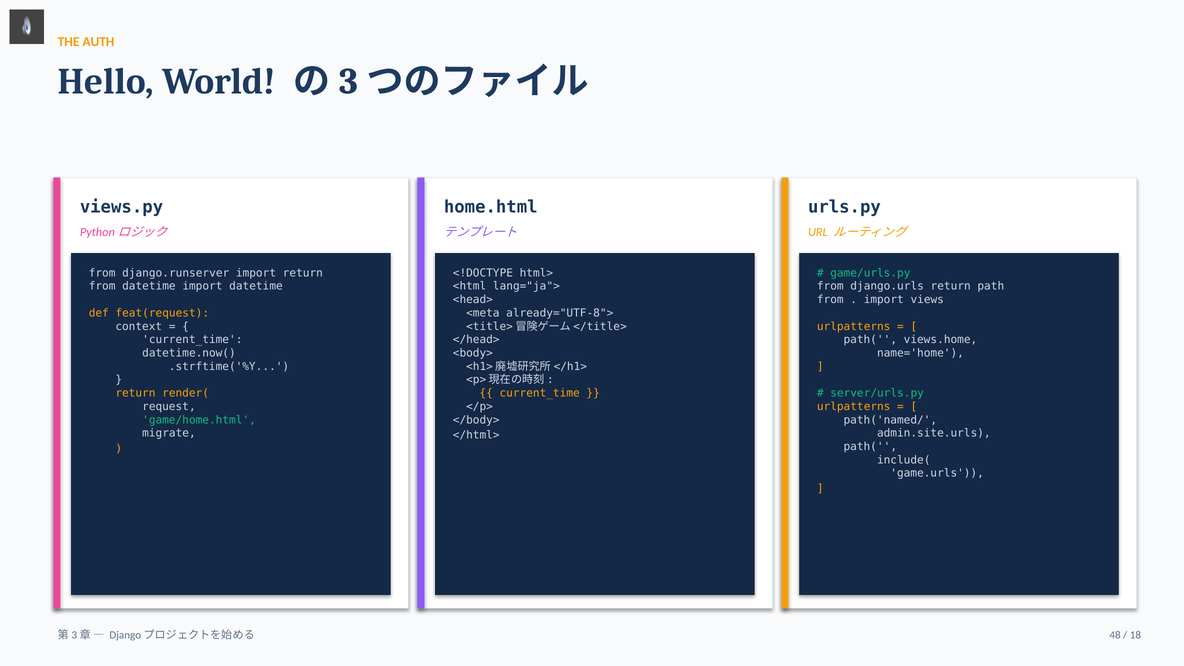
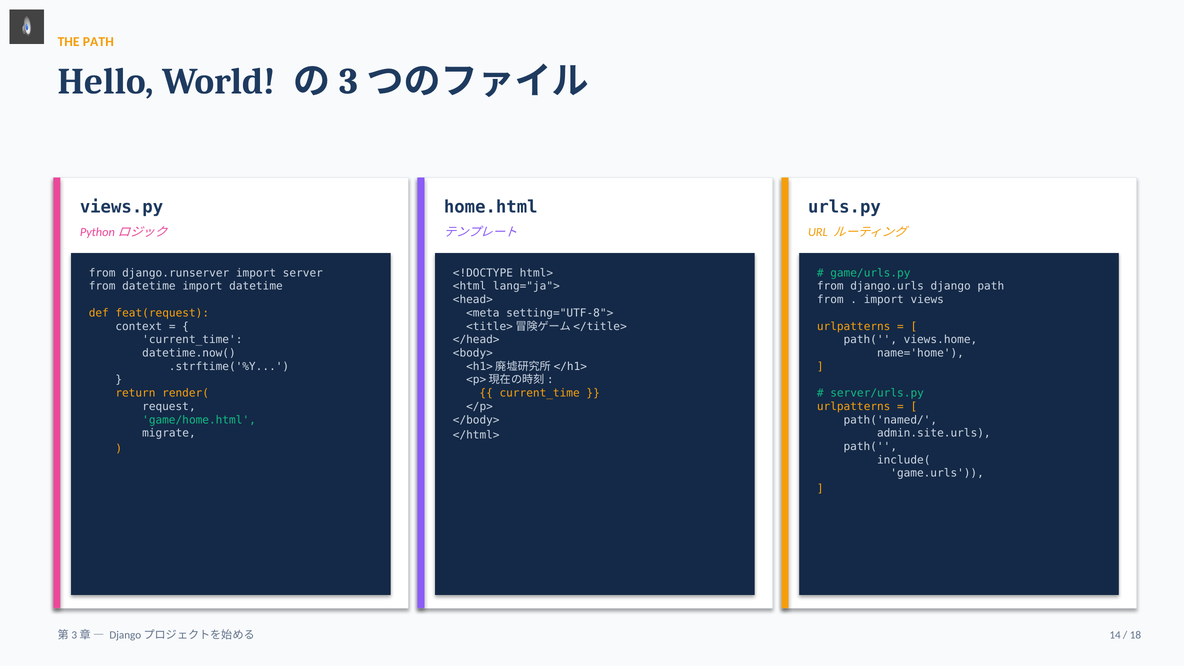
THE AUTH: AUTH -> PATH (98, 42)
import return: return -> server (303, 273)
django.urls return: return -> django (951, 286)
already="UTF-8">: already="UTF-8"> -> setting="UTF-8"> (560, 313)
48: 48 -> 14 (1115, 635)
